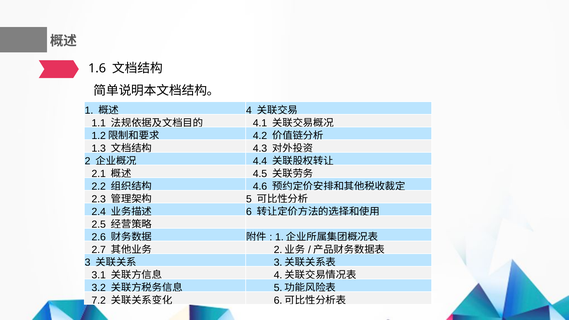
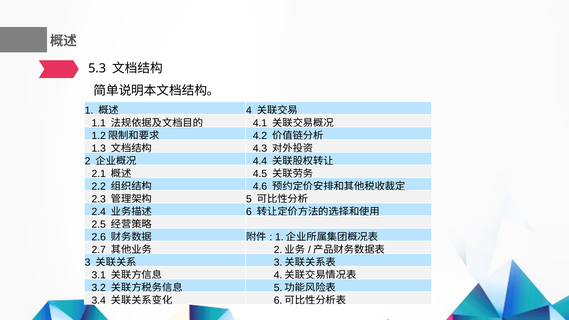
1.6: 1.6 -> 5.3 (97, 68)
7.2: 7.2 -> 3.4 (99, 300)
